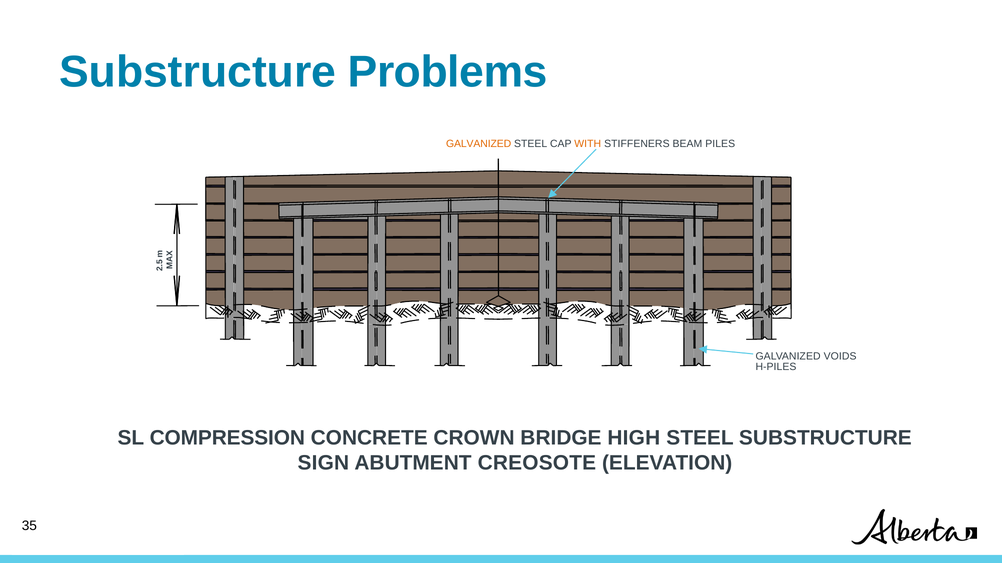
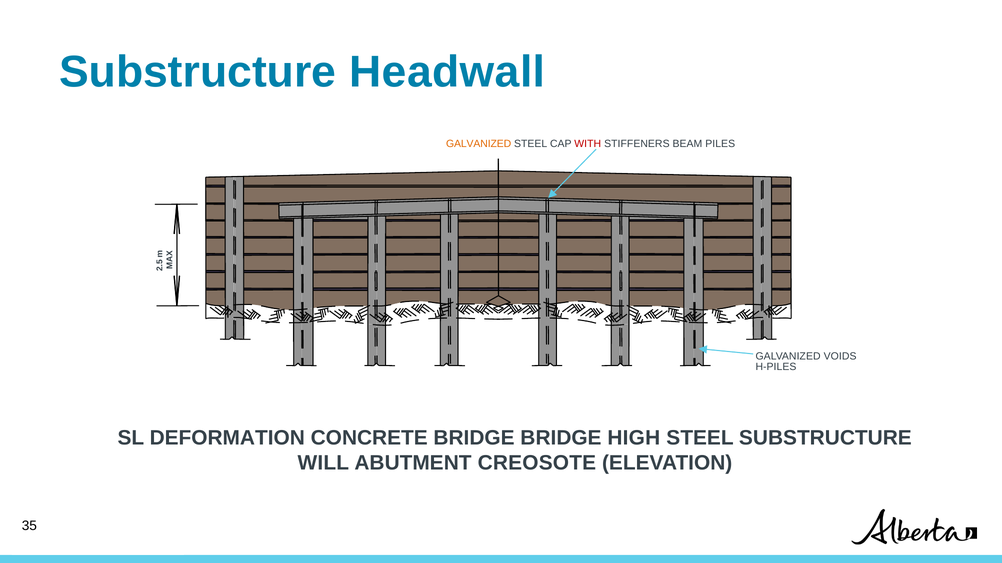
Problems: Problems -> Headwall (447, 72)
WITH colour: orange -> red (588, 144)
COMPRESSION: COMPRESSION -> DEFORMATION (227, 438)
CONCRETE CROWN: CROWN -> BRIDGE (474, 438)
SIGN: SIGN -> WILL (323, 463)
